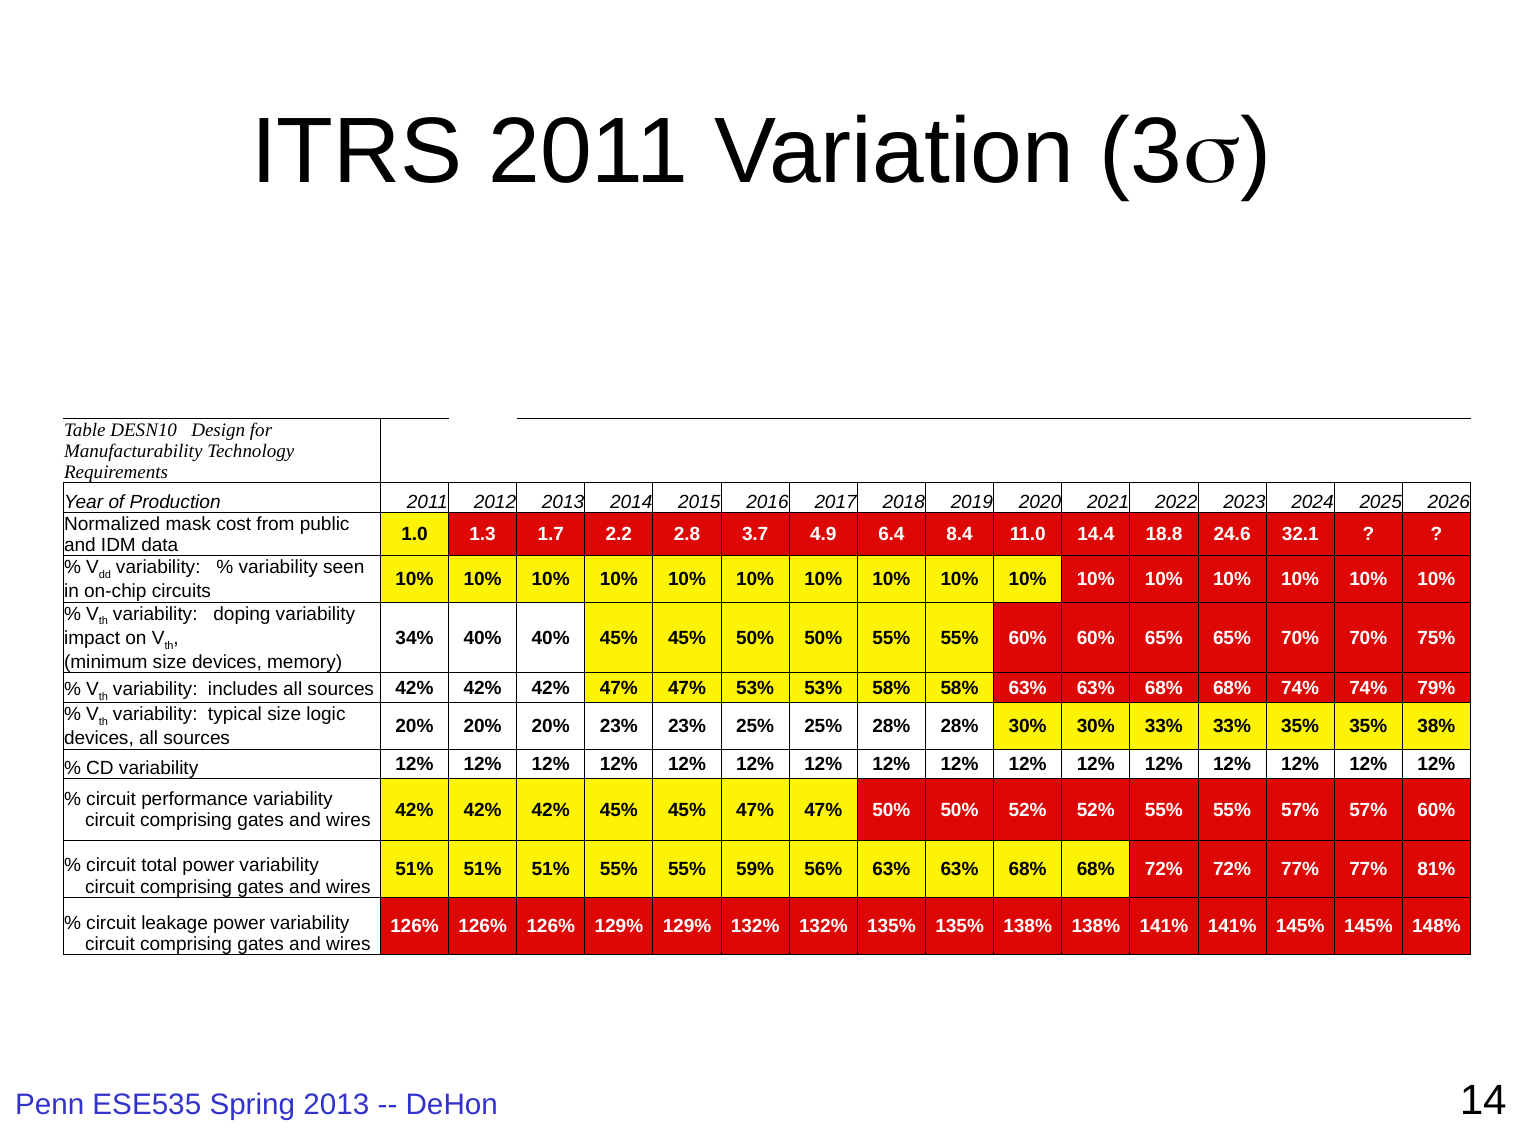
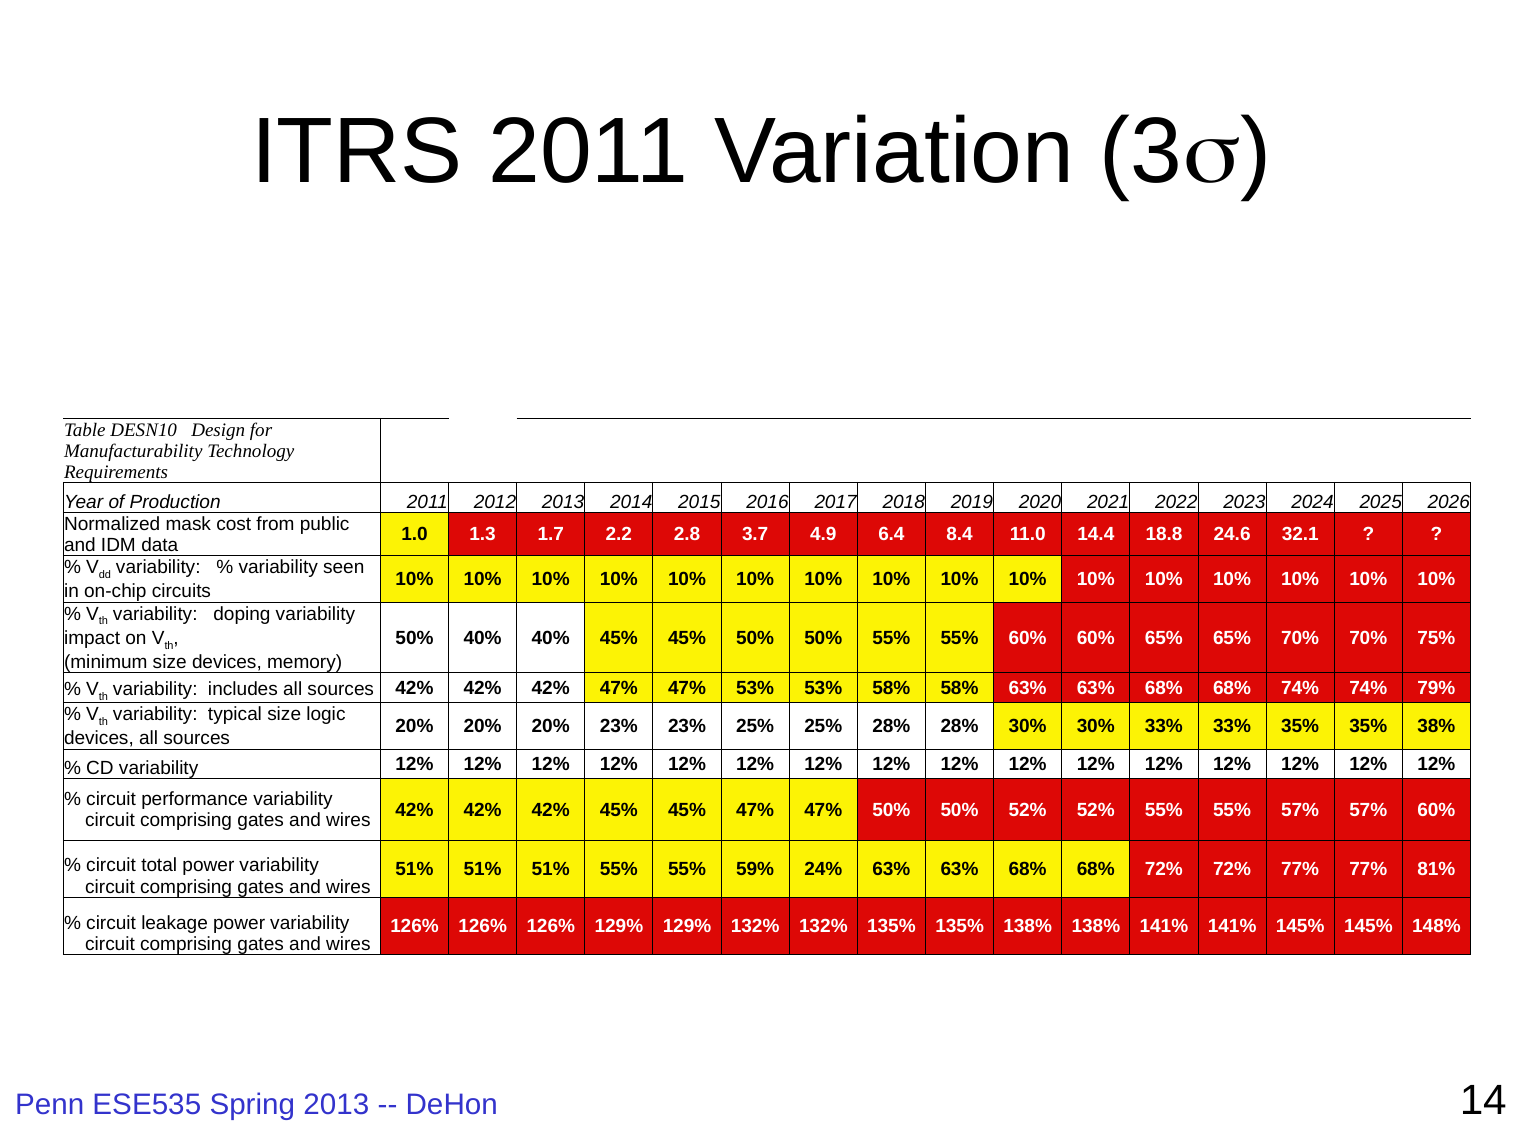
34%: 34% -> 50% (414, 638)
56%: 56% -> 24% (823, 870)
